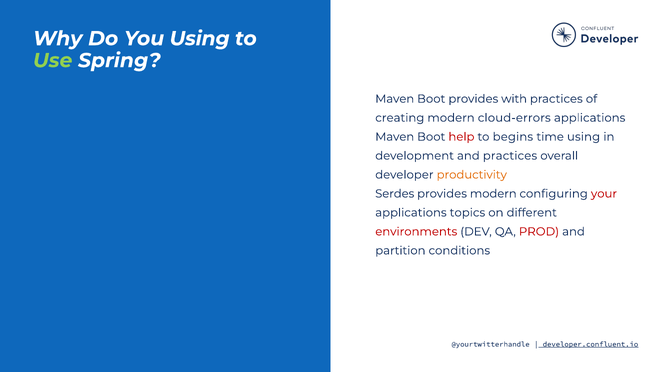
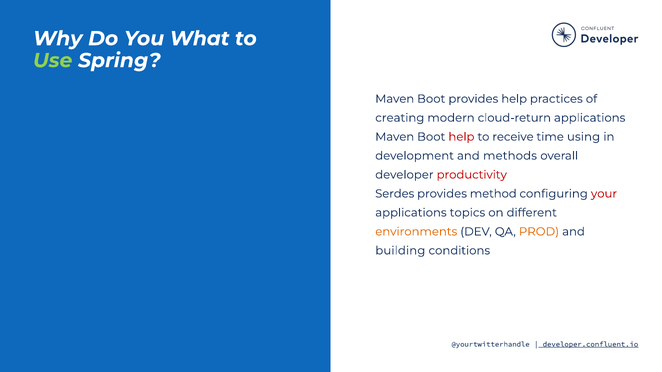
You Using: Using -> What (200, 39)
provides with: with -> help (514, 99)
cloud-errors: cloud-errors -> cloud-return (514, 118)
begins: begins -> receive (513, 137)
and practices: practices -> methods (510, 156)
productivity colour: orange -> red (472, 175)
provides modern: modern -> method (493, 194)
environments colour: red -> orange (416, 232)
PROD colour: red -> orange (539, 232)
partition: partition -> building (400, 251)
